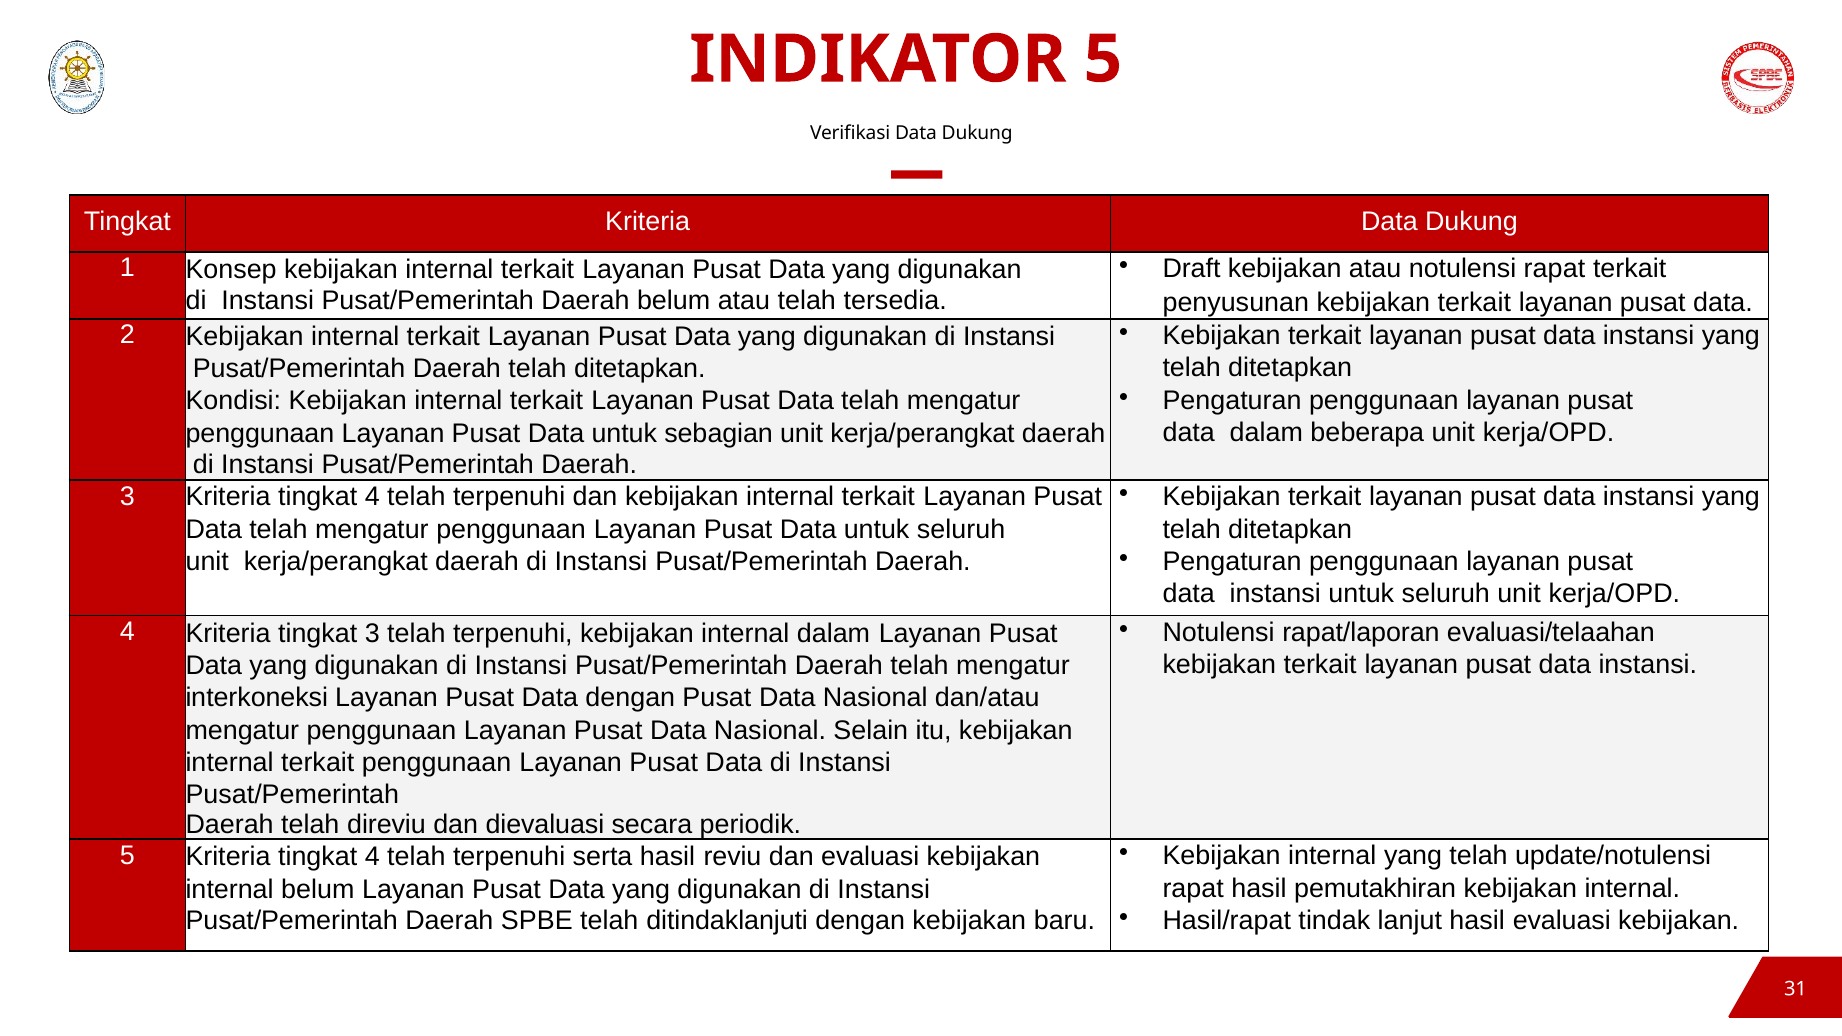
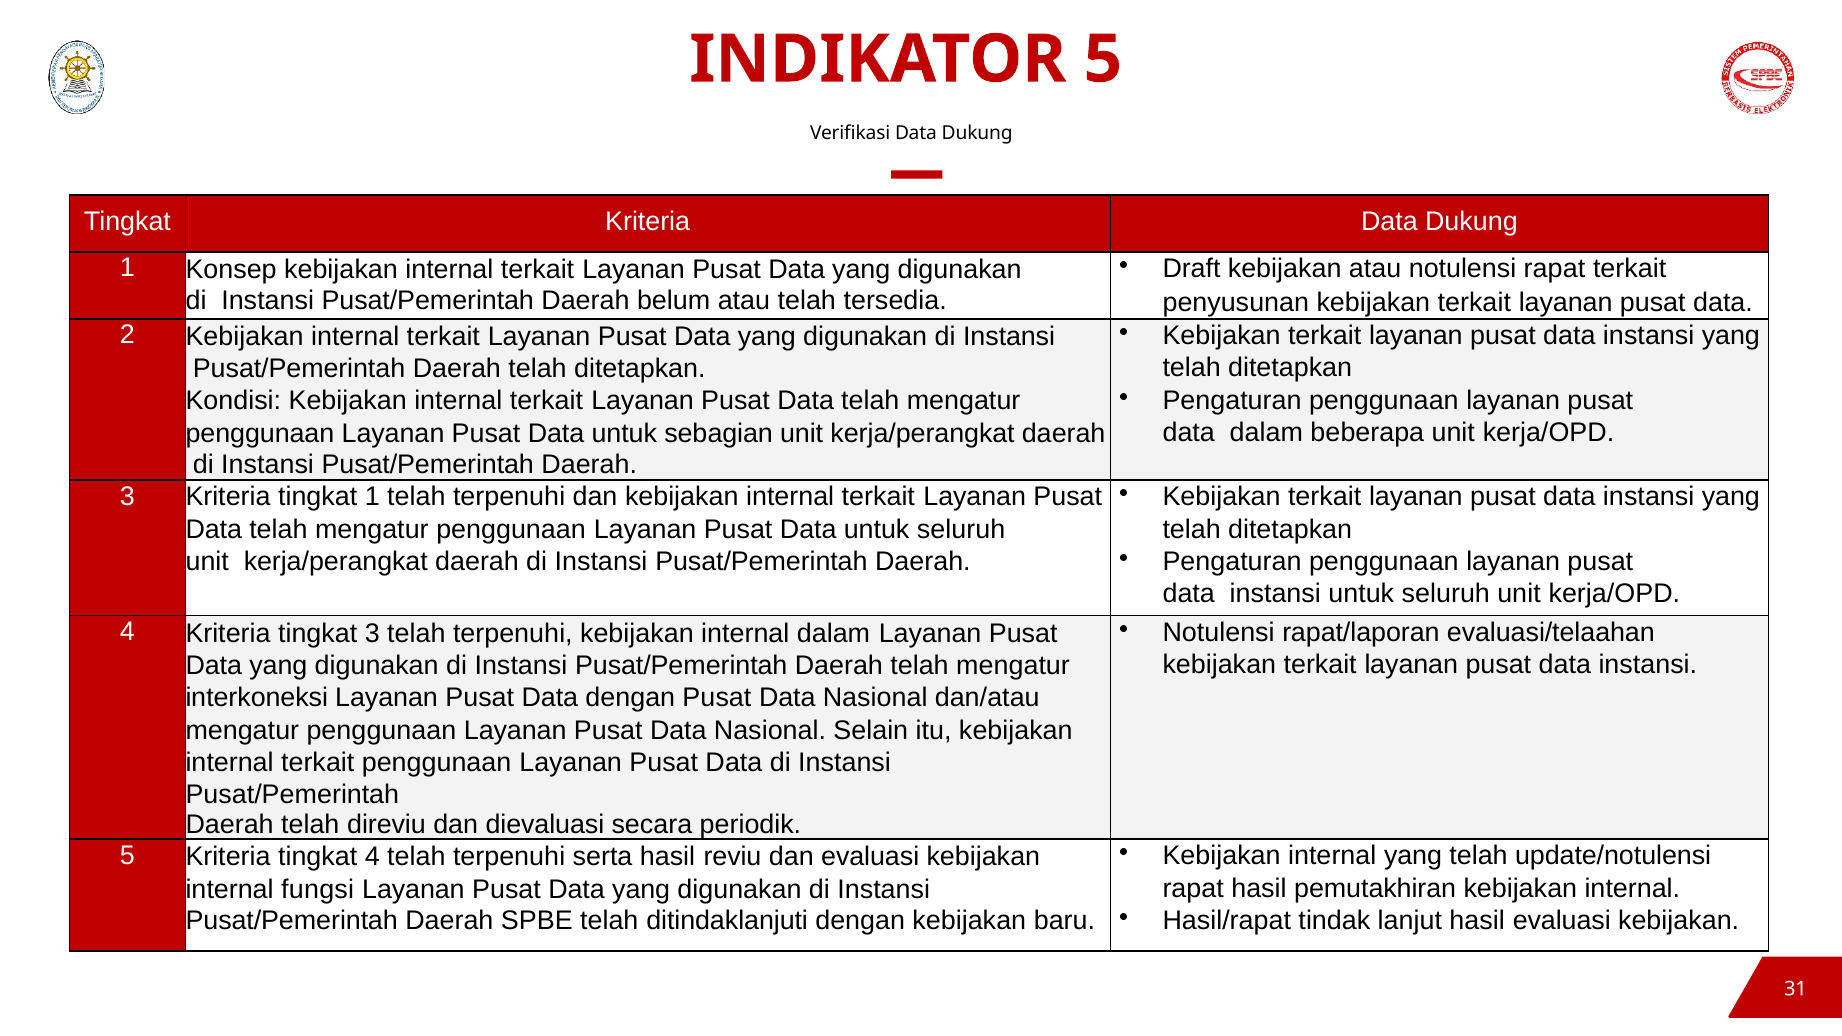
3 Kriteria tingkat 4: 4 -> 1 (372, 497)
internal belum: belum -> fungsi (318, 889)
